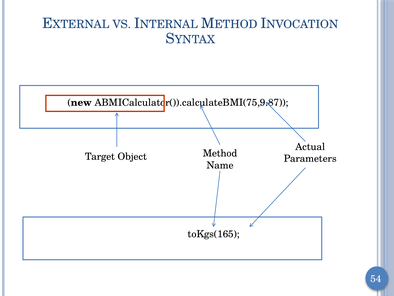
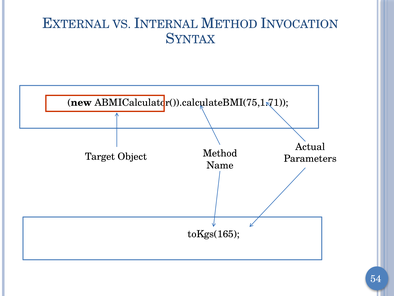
ABMICalculator()).calculateBMI(75,9.87: ABMICalculator()).calculateBMI(75,9.87 -> ABMICalculator()).calculateBMI(75,1.71 (191, 102)
